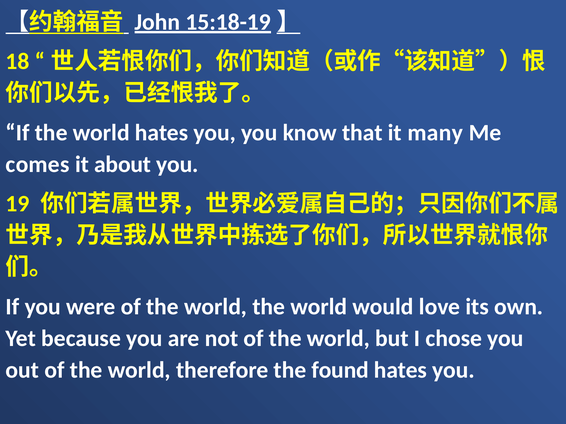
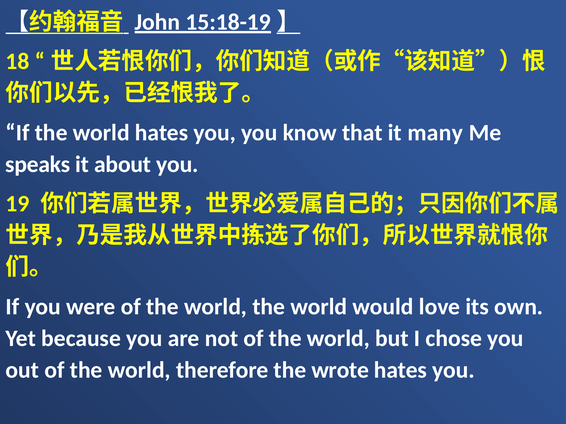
comes: comes -> speaks (38, 164)
found: found -> wrote (340, 370)
